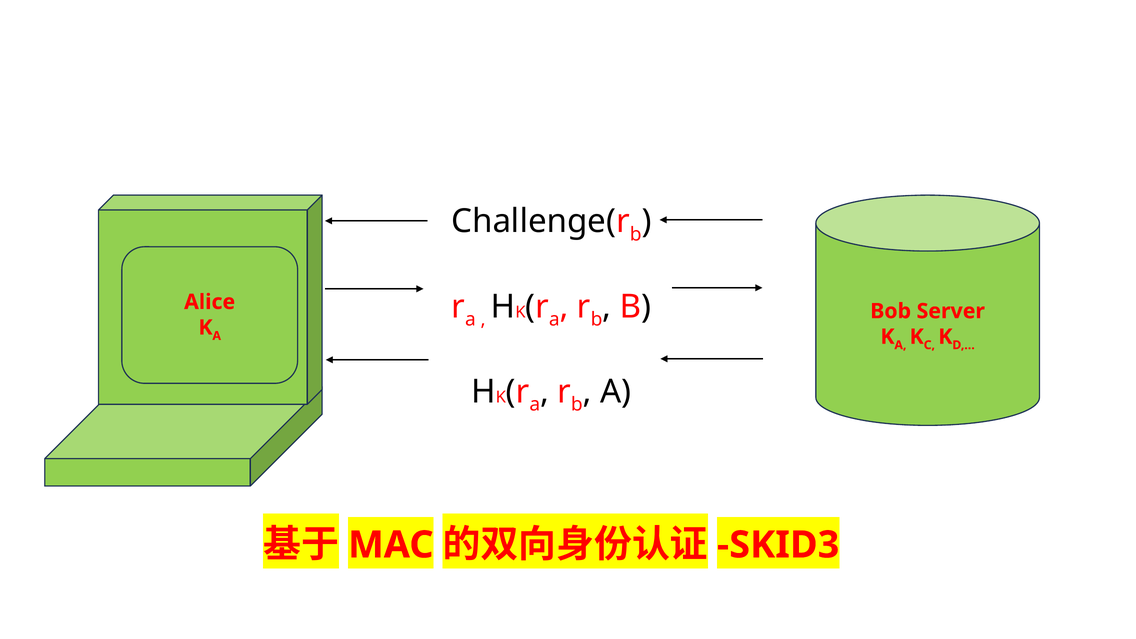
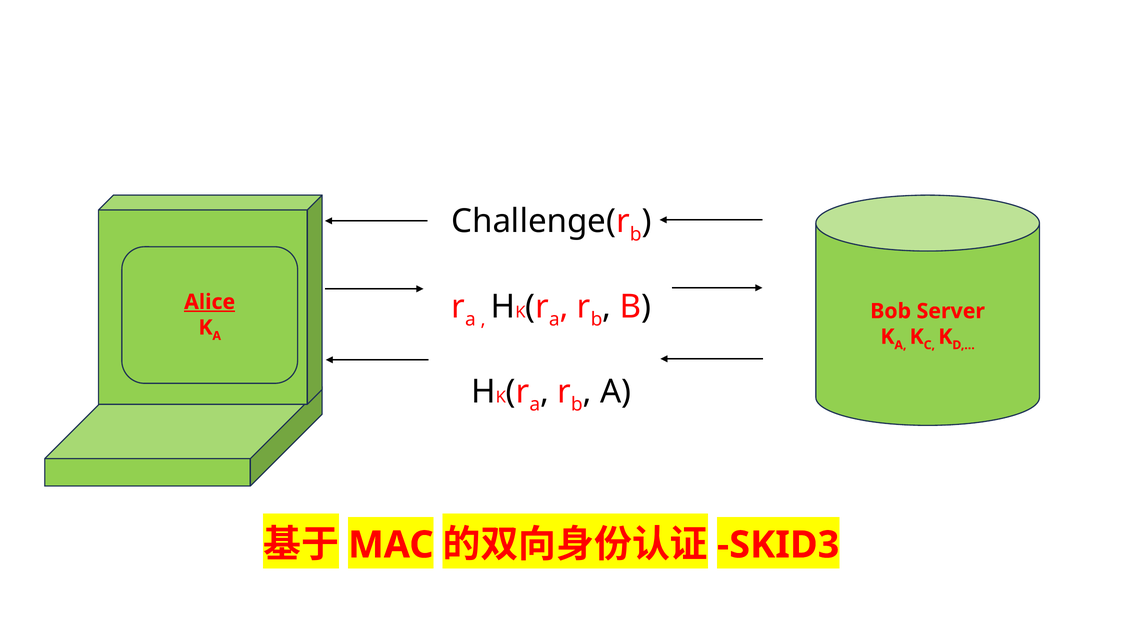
Alice underline: none -> present (210, 302)
